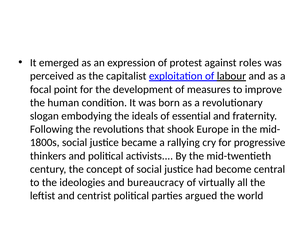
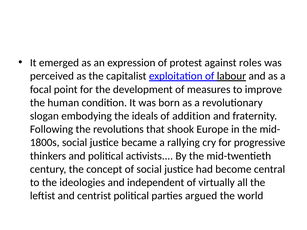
essential: essential -> addition (191, 116)
bureaucracy: bureaucracy -> independent (156, 183)
